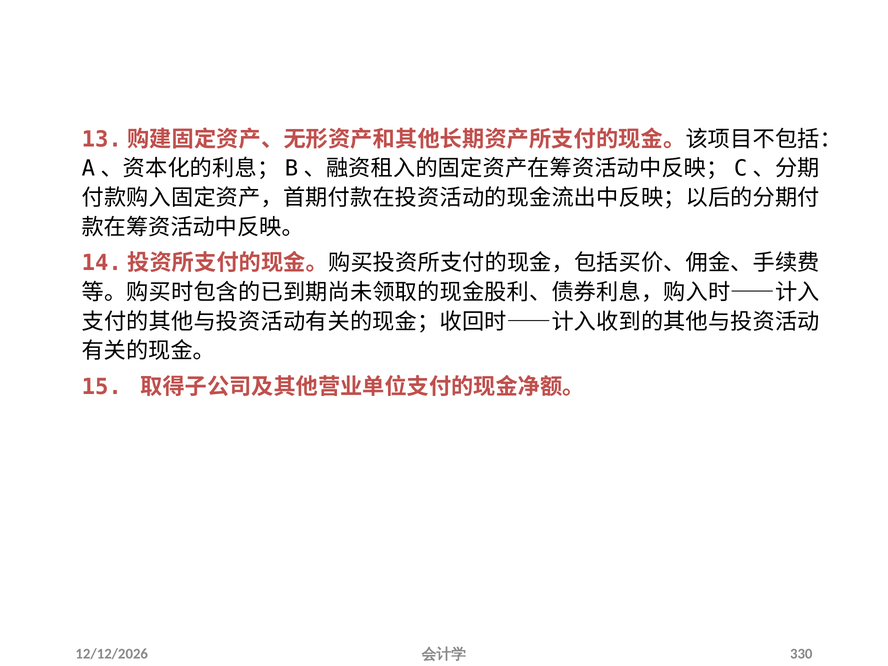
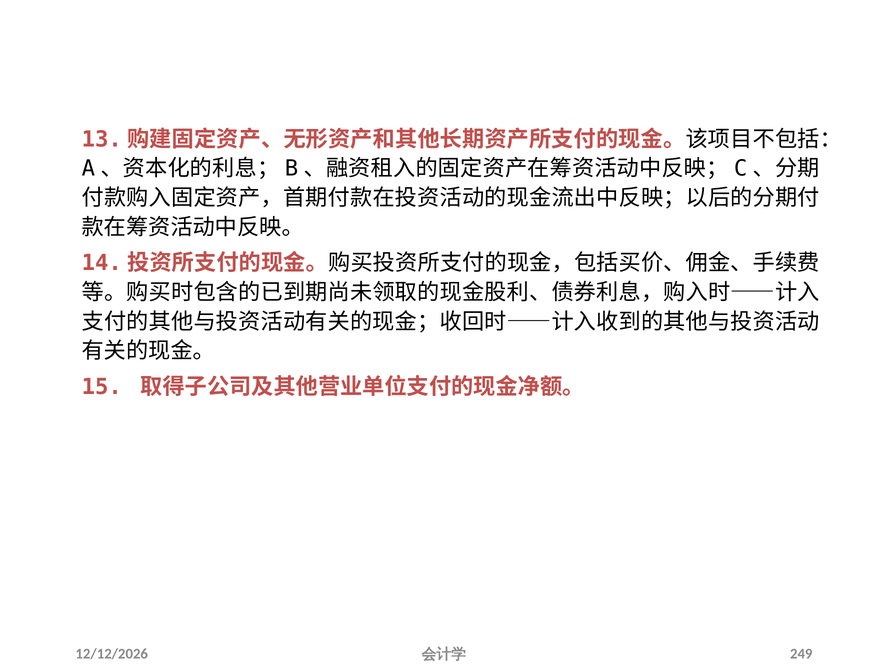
330: 330 -> 249 (801, 654)
